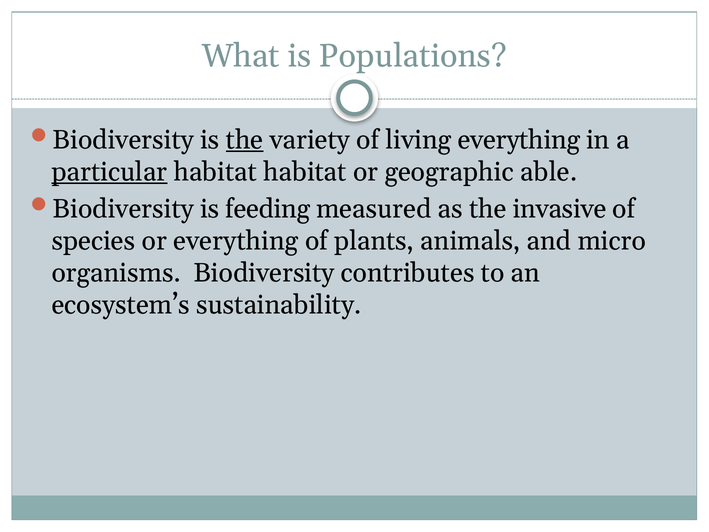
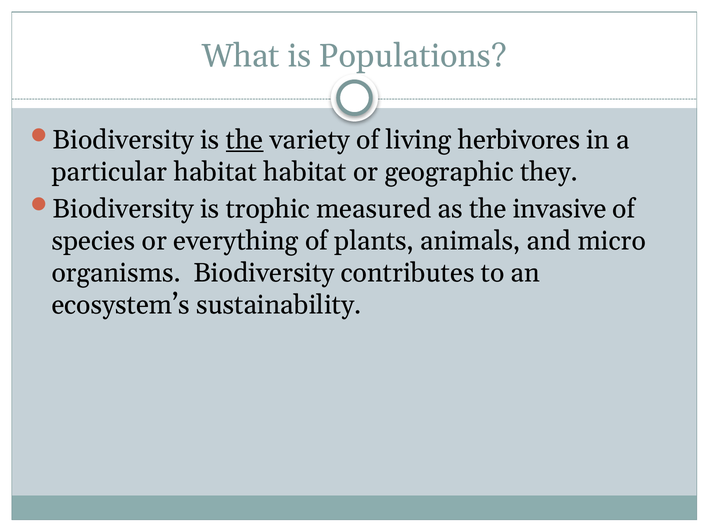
living everything: everything -> herbivores (519, 140)
particular underline: present -> none (109, 172)
able: able -> they (549, 172)
feeding: feeding -> trophic (268, 209)
